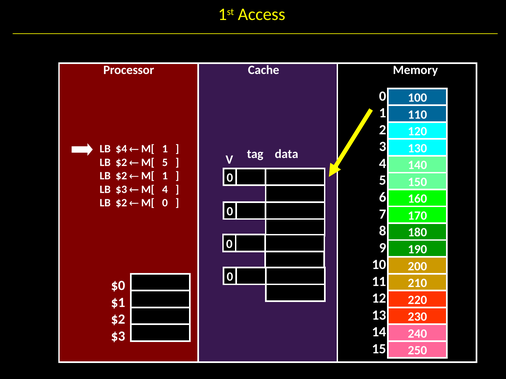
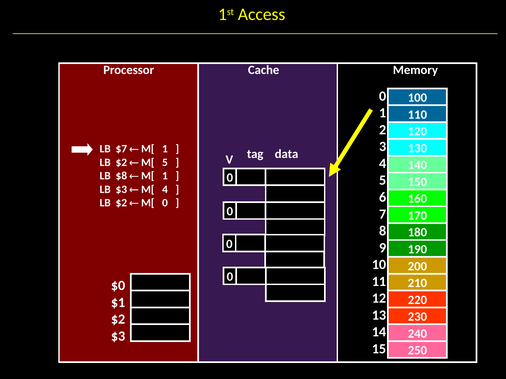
$4: $4 -> $7 (121, 149)
$2: $2 -> $8 (121, 176)
